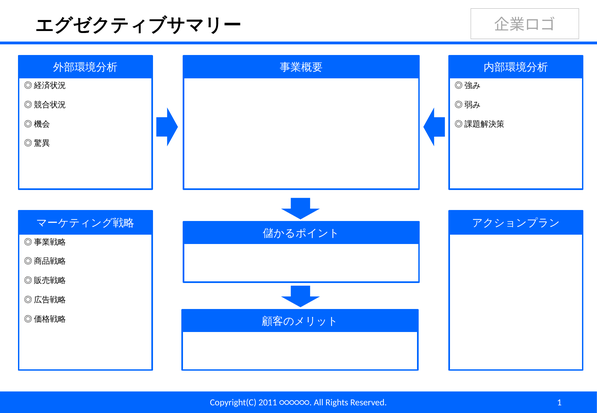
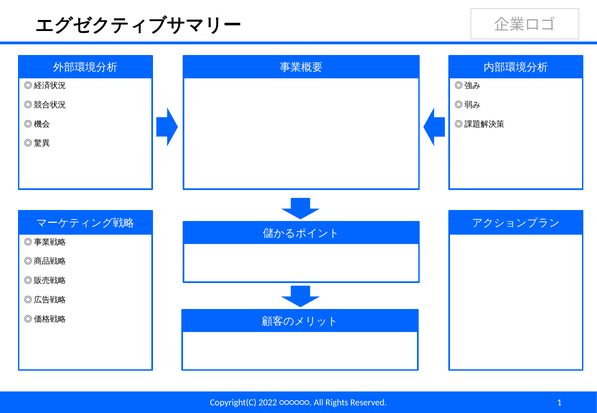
2011: 2011 -> 2022 (268, 403)
